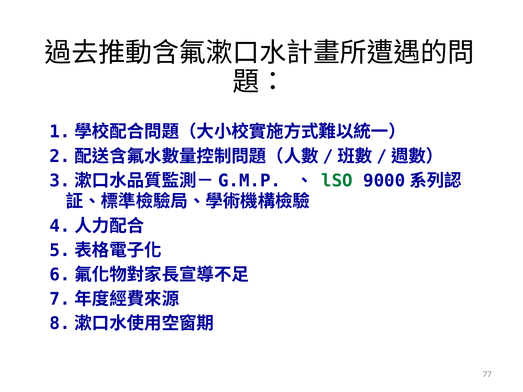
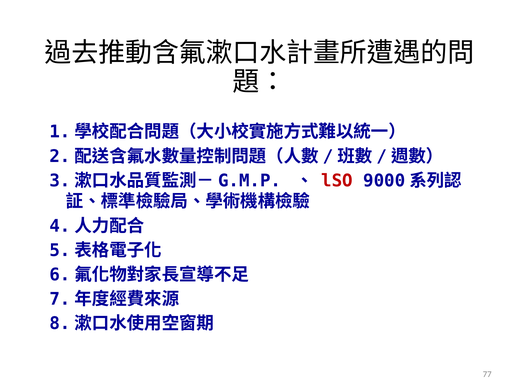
lSO colour: green -> red (337, 181)
